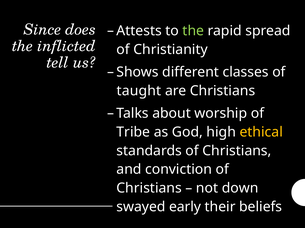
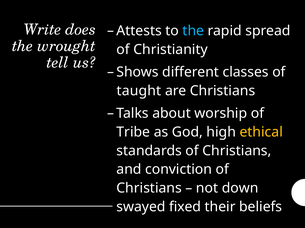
Since: Since -> Write (42, 30)
the colour: light green -> light blue (193, 31)
inflicted: inflicted -> wrought (67, 46)
early: early -> fixed (185, 208)
